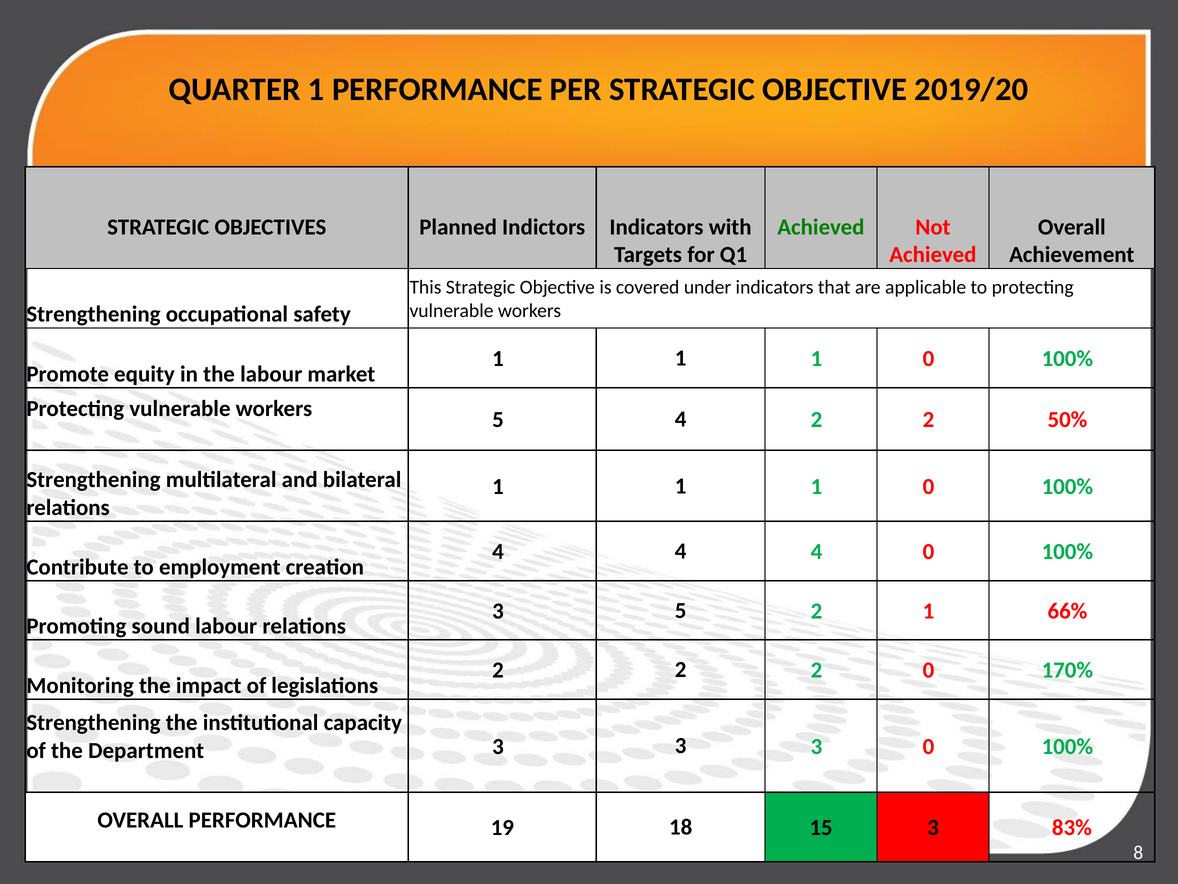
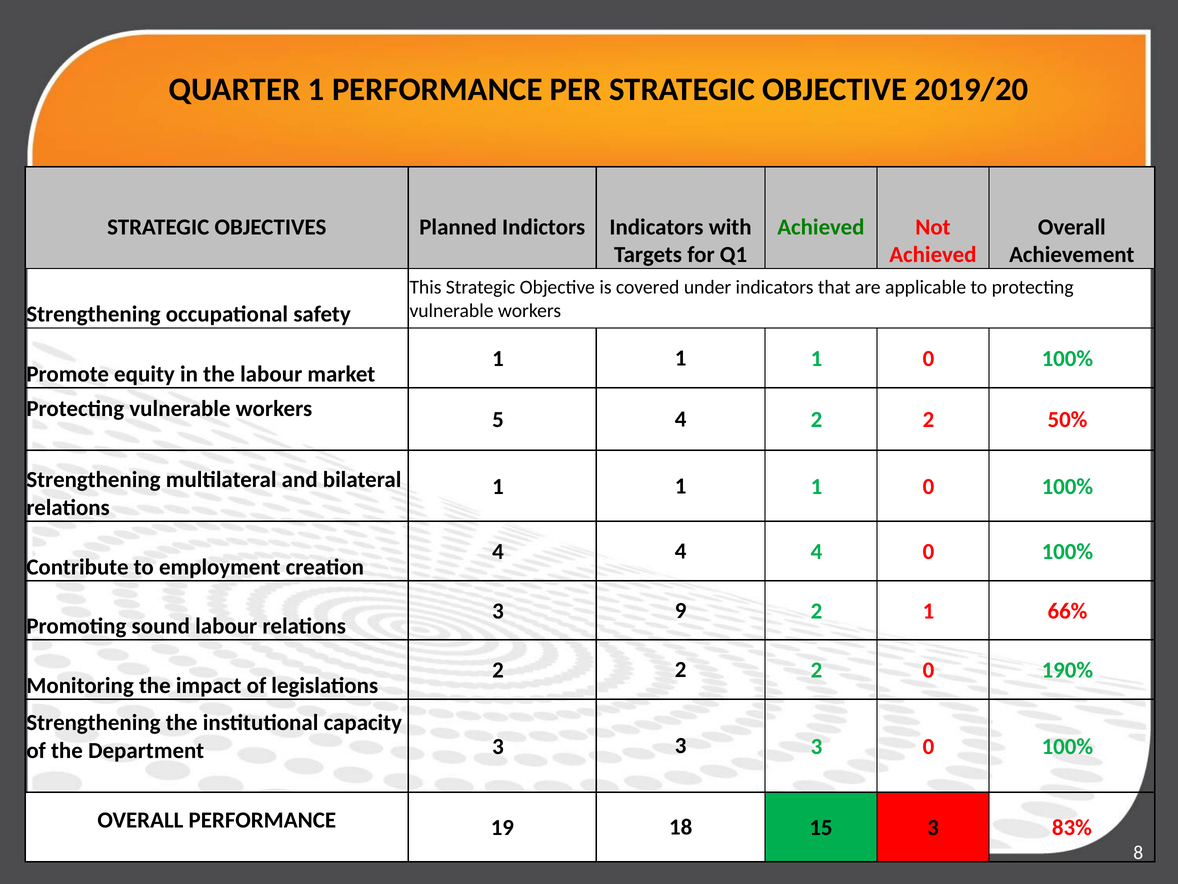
3 5: 5 -> 9 (681, 610)
170%: 170% -> 190% (1067, 670)
